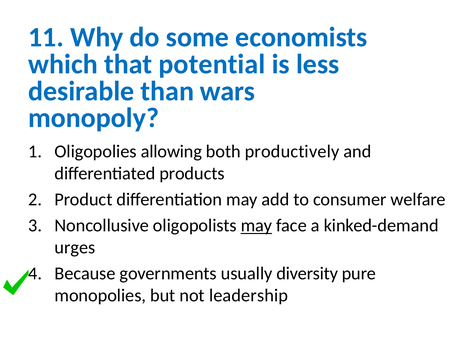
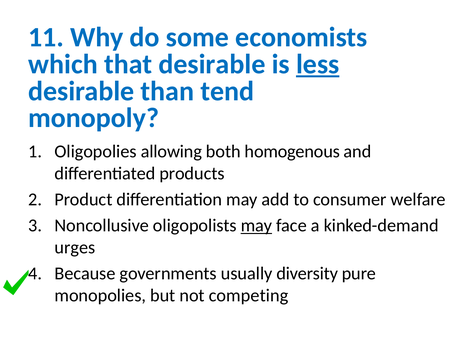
that potential: potential -> desirable (212, 64)
less underline: none -> present (318, 64)
wars: wars -> tend (227, 91)
productively: productively -> homogenous (292, 151)
leadership: leadership -> competing (249, 295)
